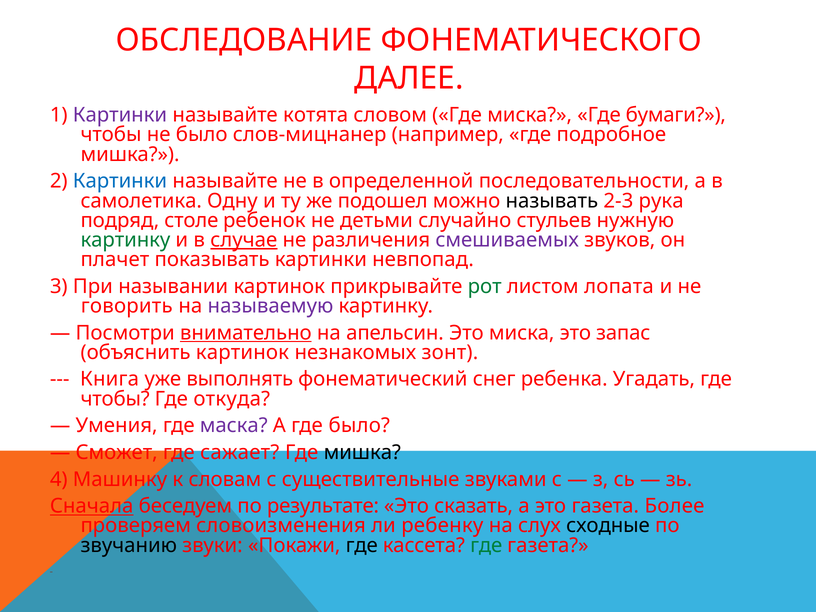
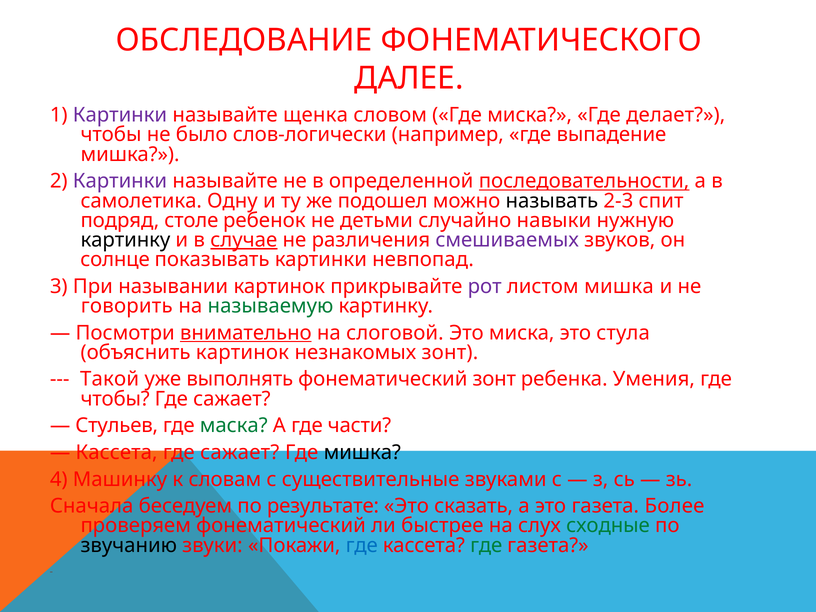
котята: котята -> щенка (316, 115)
бумаги: бумаги -> делает (676, 115)
слов-мицнанер: слов-мицнанер -> слов-логически (310, 135)
подробное: подробное -> выпадение (611, 135)
Картинки colour: blue -> purple (120, 181)
последовательности underline: none -> present (584, 181)
рука: рука -> спит (661, 201)
стульев: стульев -> навыки (554, 220)
картинку colour: green -> black (125, 240)
плачет: плачет -> солнце (115, 260)
рот colour: green -> purple (485, 286)
листом лопата: лопата -> мишка (619, 286)
называемую colour: purple -> green (270, 306)
апельсин: апельсин -> слоговой (395, 333)
запас: запас -> стула (623, 333)
Книга: Книга -> Такой (110, 379)
фонематический снег: снег -> зонт (494, 379)
Угадать: Угадать -> Умения (654, 379)
откуда: откуда -> сажает (232, 399)
Умения: Умения -> Стульев (117, 426)
маска colour: purple -> green (234, 426)
где было: было -> части (359, 426)
Сможет: Сможет -> Кассета (117, 452)
Сначала underline: present -> none (92, 506)
проверяем словоизменения: словоизменения -> фонематический (281, 526)
ребенку: ребенку -> быстрее (442, 526)
сходные colour: black -> green (608, 526)
где colour: black -> blue (362, 545)
